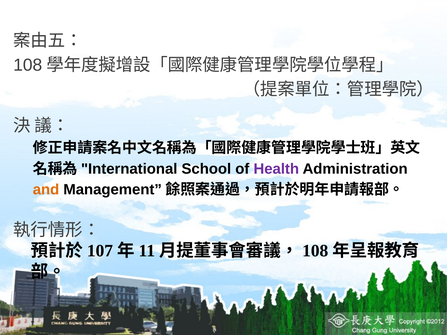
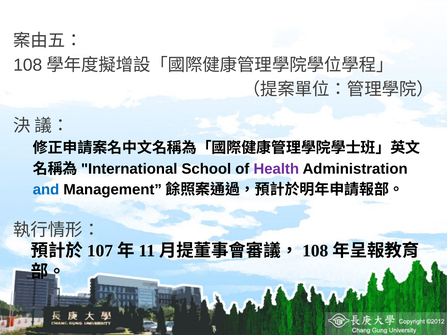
and colour: orange -> blue (46, 190)
